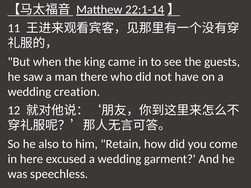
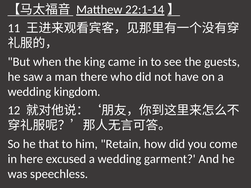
creation: creation -> kingdom (77, 92)
also: also -> that (49, 144)
